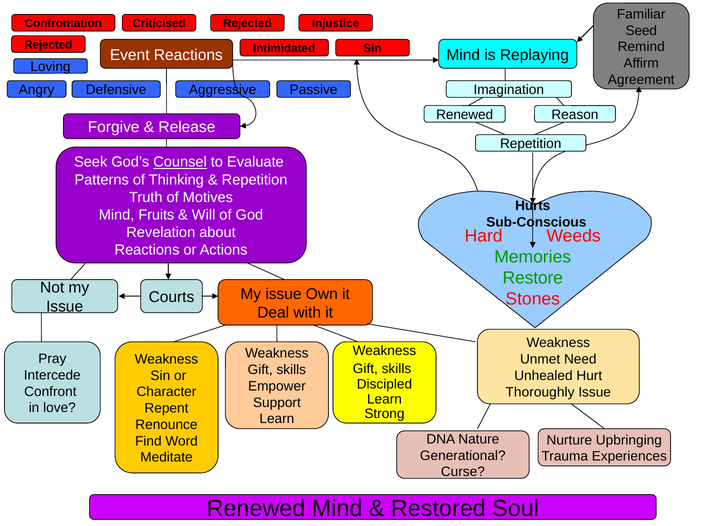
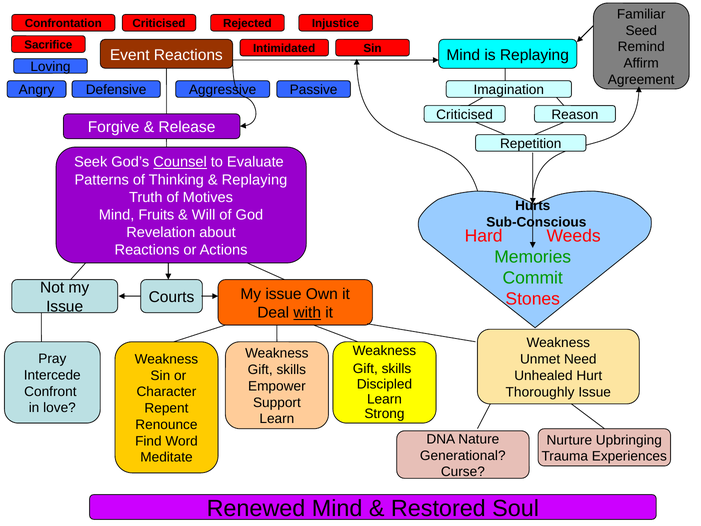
Rejected: Rejected -> Sacrifice (48, 45)
Renewed: Renewed -> Criticised (465, 115)
Repetition: Repetition -> Replaying (255, 180)
Restore: Restore -> Commit (533, 278)
with underline: none -> present (307, 313)
